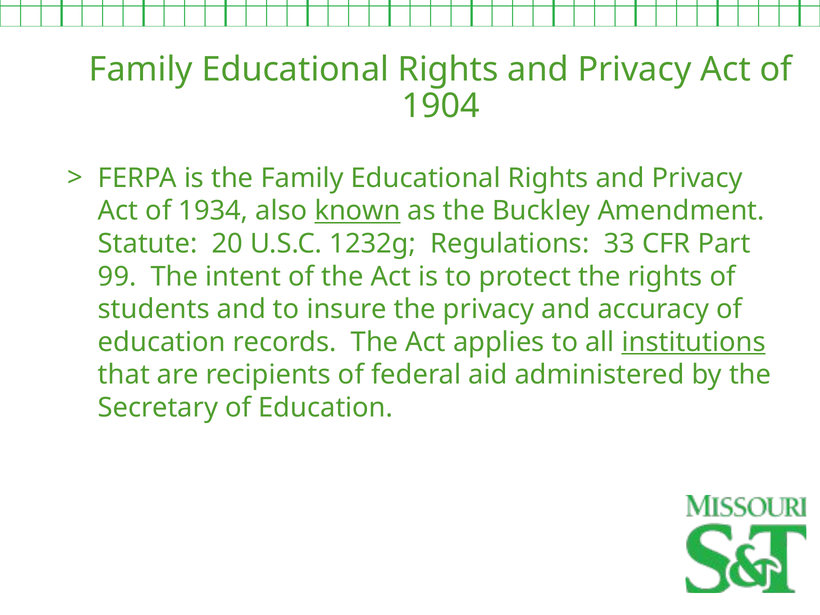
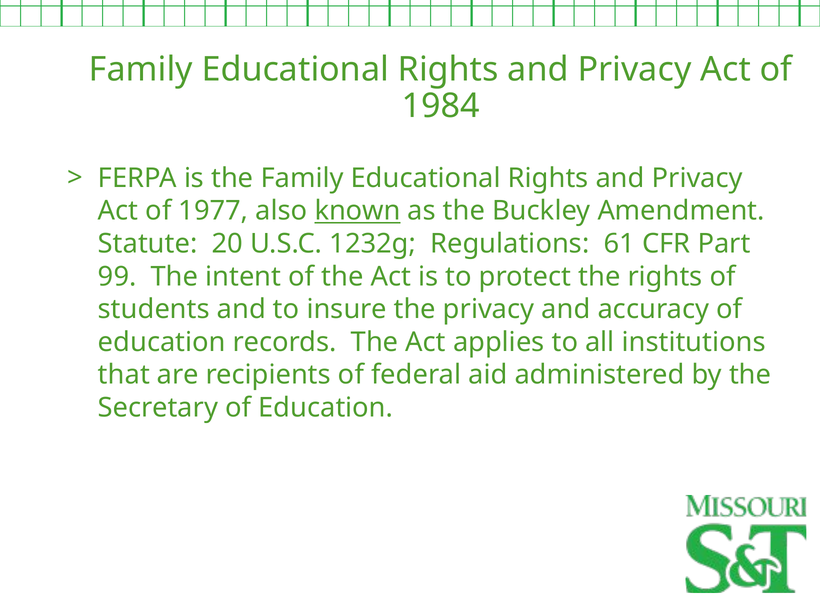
1904: 1904 -> 1984 (441, 106)
1934: 1934 -> 1977 (213, 211)
33: 33 -> 61 (619, 244)
institutions underline: present -> none (694, 342)
